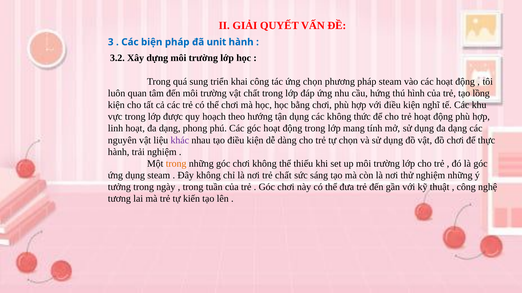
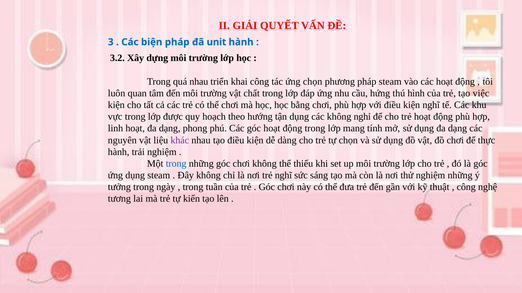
quá sung: sung -> nhau (199, 82)
lồng: lồng -> việc (481, 93)
thức: thức -> nghỉ (362, 117)
trong colour: orange -> blue (176, 164)
trẻ chất: chất -> nghĩ (283, 176)
